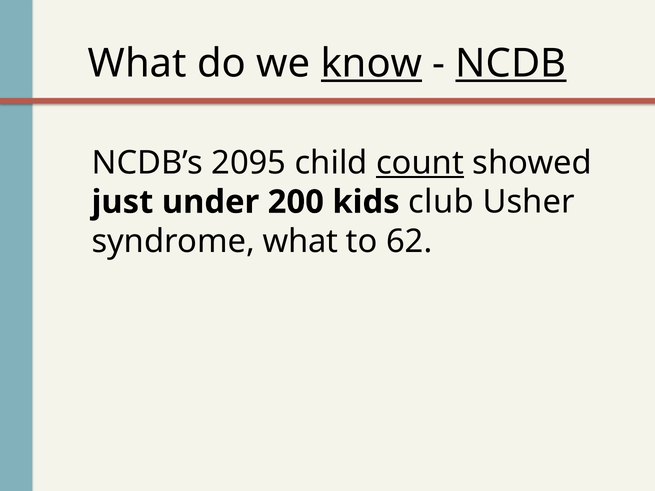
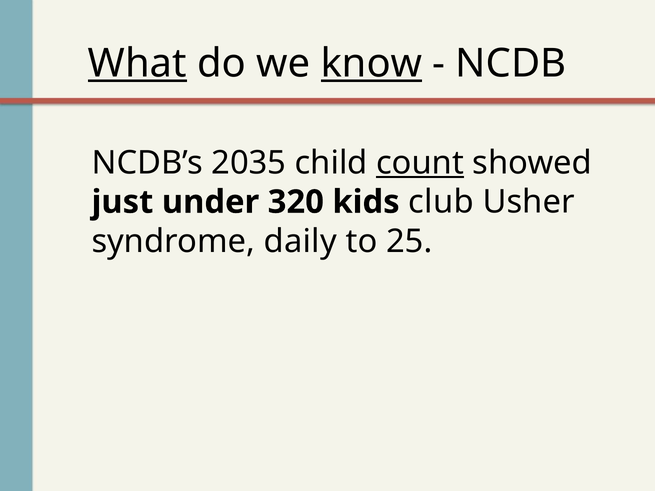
What underline: none -> present (137, 63)
NCDB underline: present -> none (511, 63)
2095: 2095 -> 2035 (249, 163)
200: 200 -> 320 (296, 202)
syndrome what: what -> daily (300, 241)
62: 62 -> 25 (409, 241)
